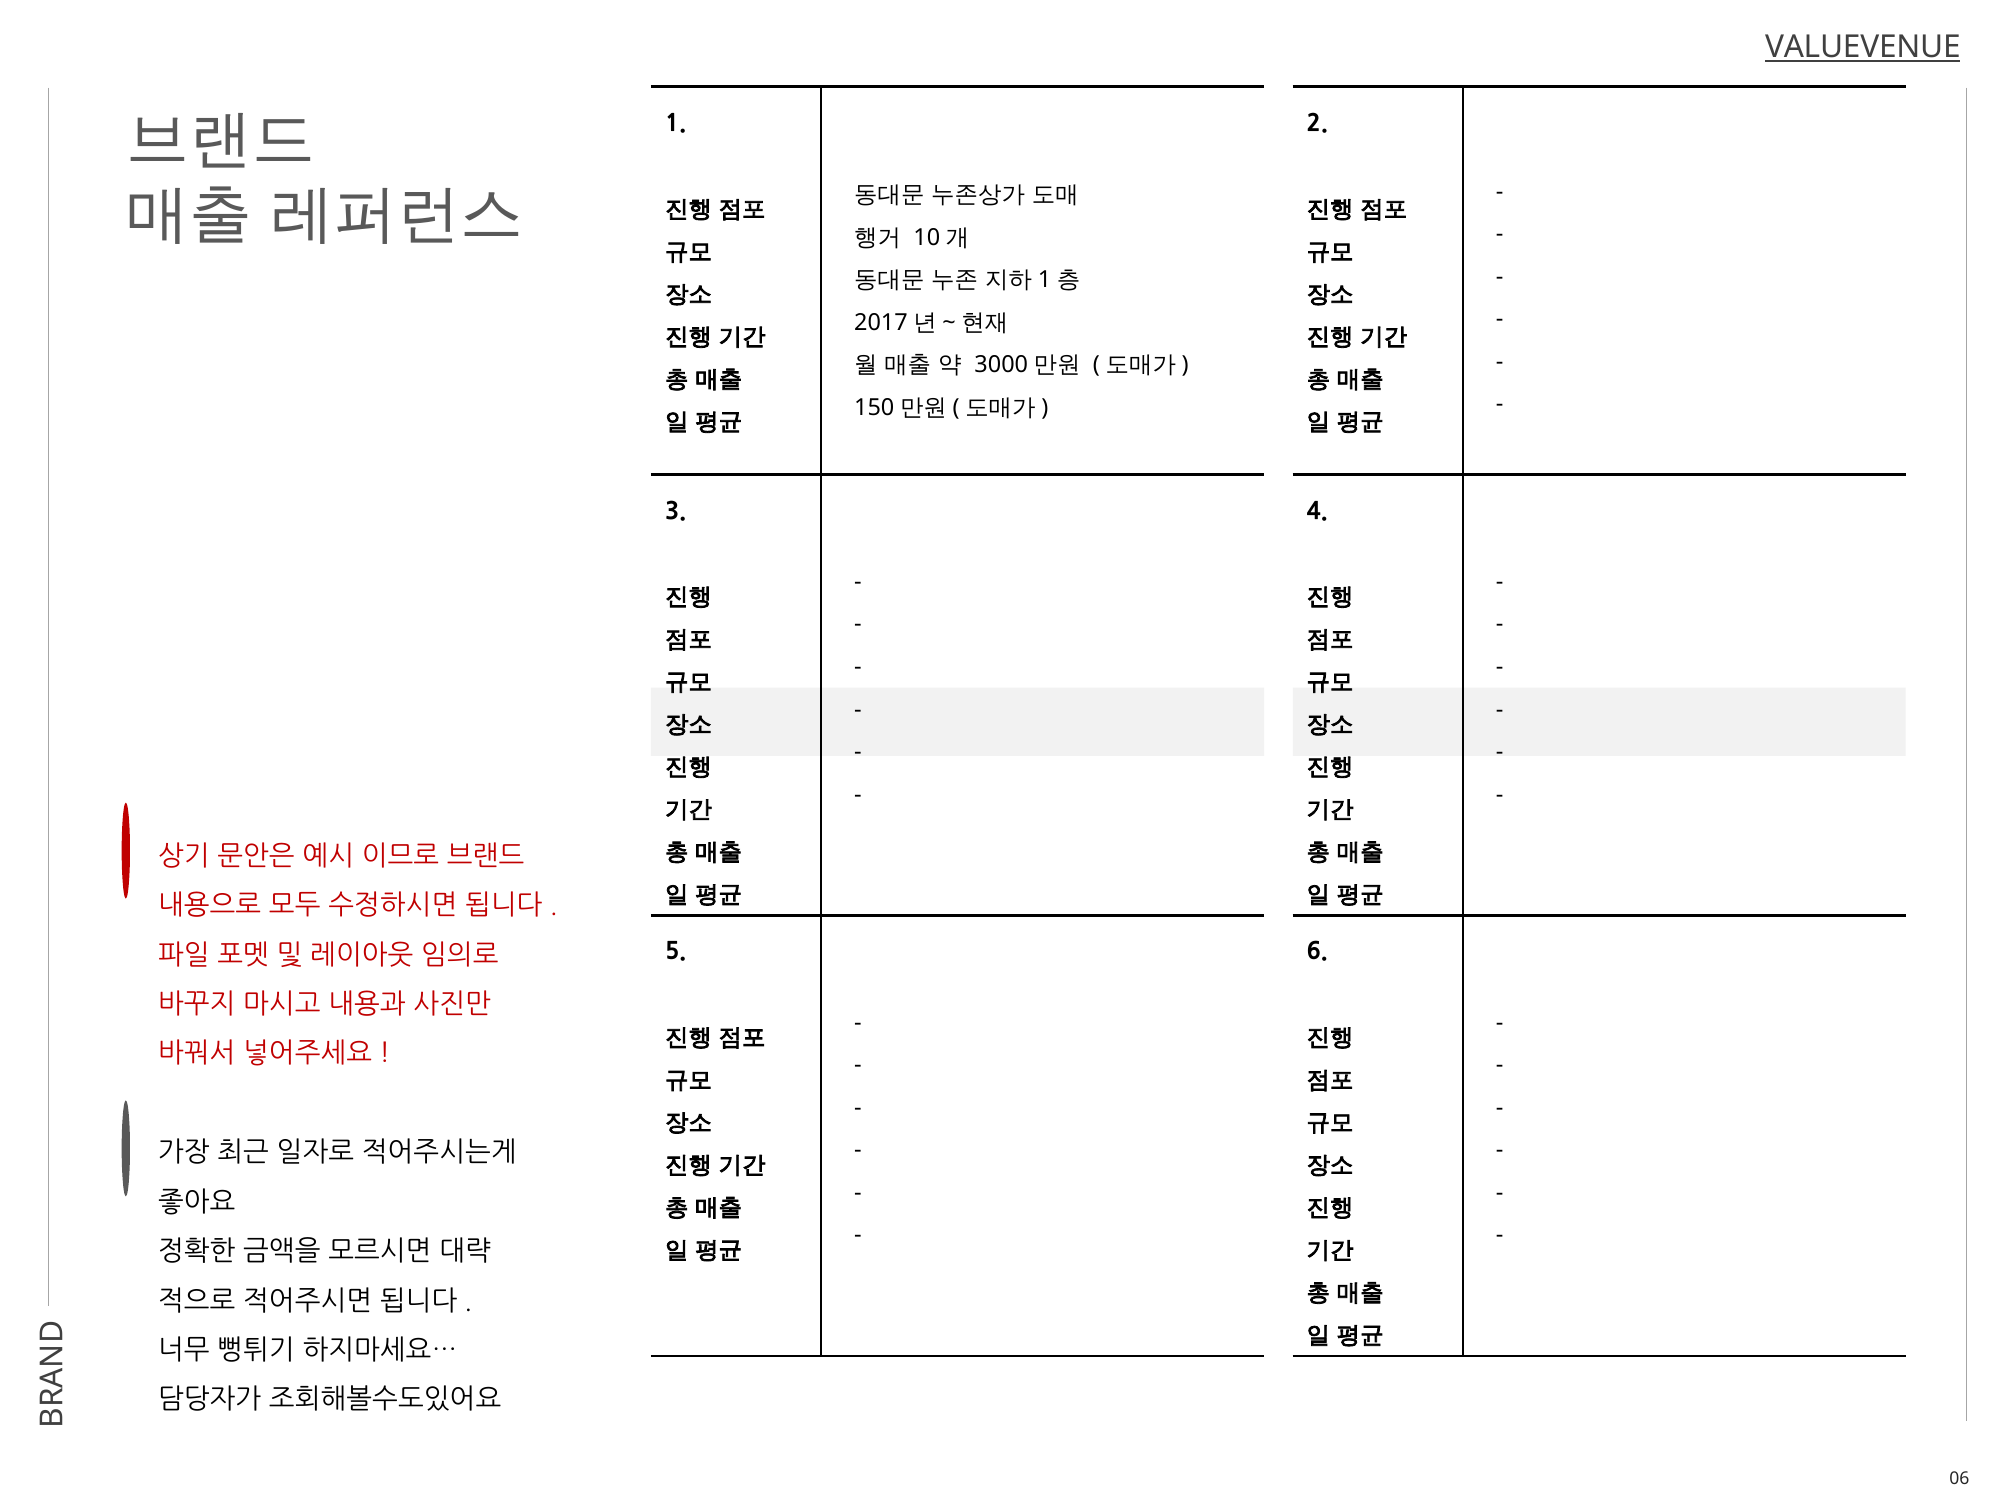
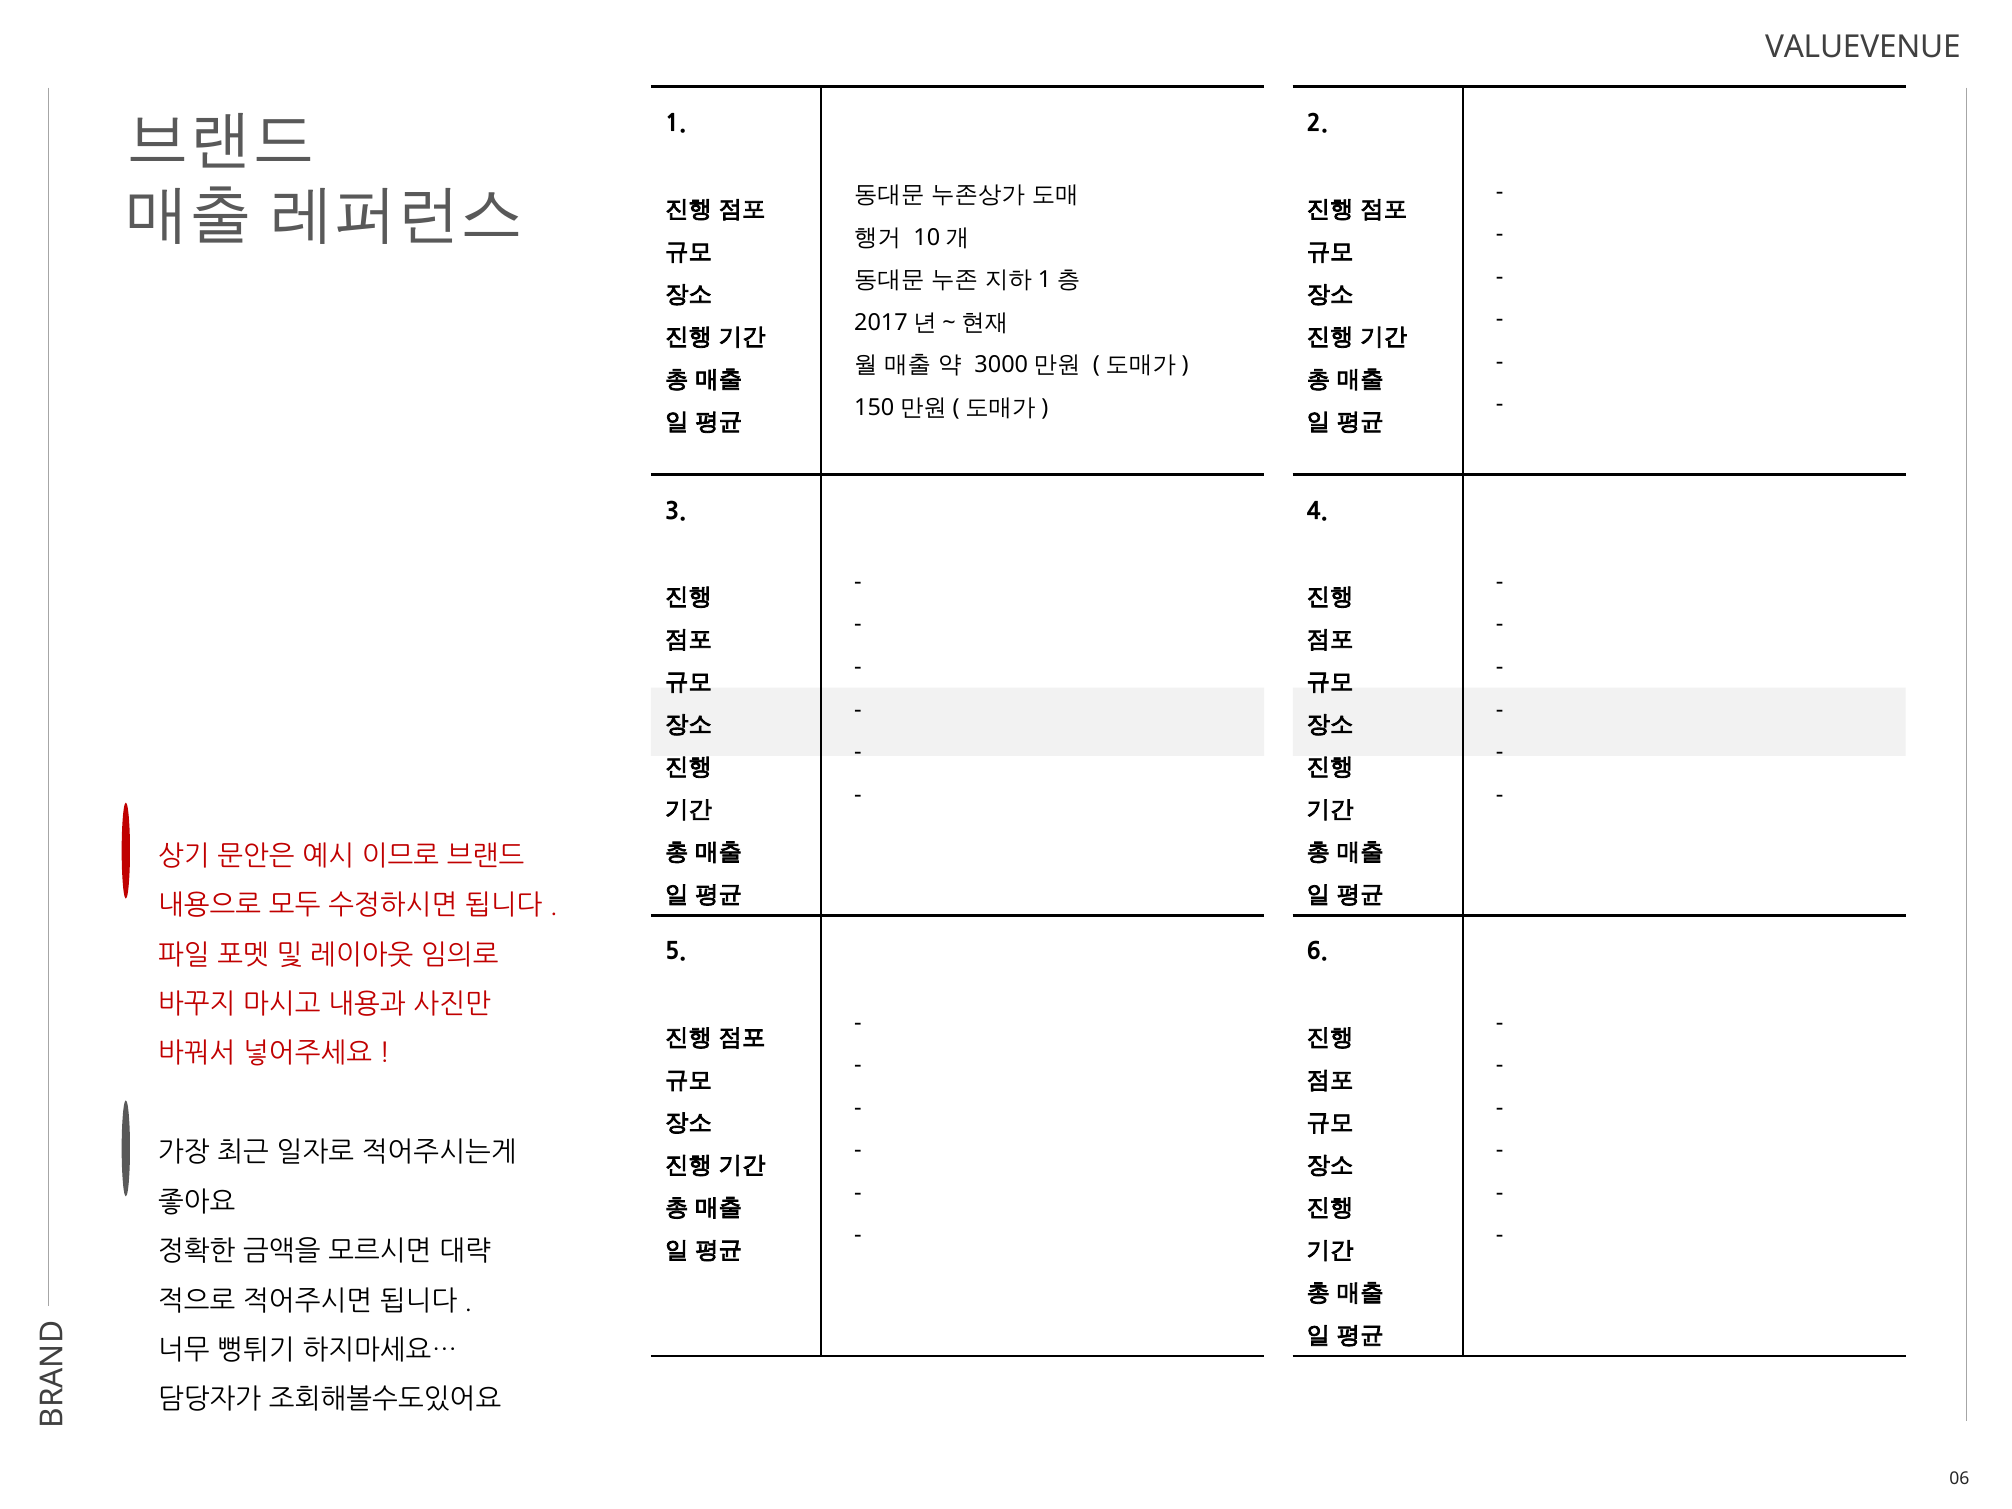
VALUEVENUE underline: present -> none (1863, 48)
